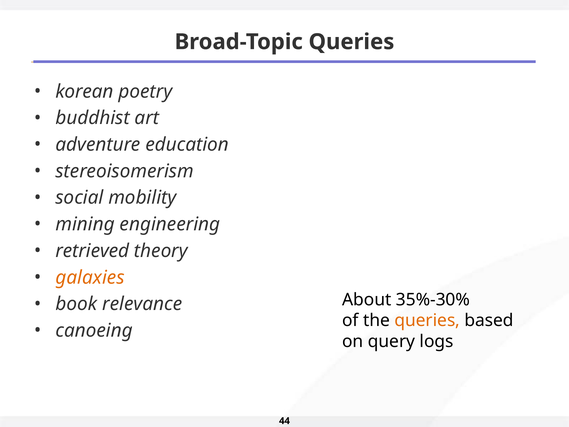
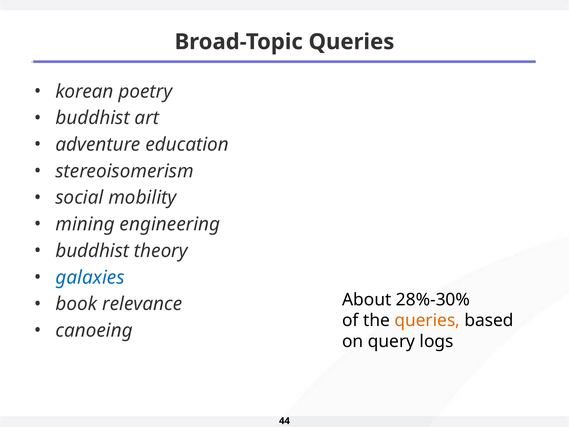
retrieved: retrieved -> buddhist (92, 251)
galaxies colour: orange -> blue (90, 277)
35%-30%: 35%-30% -> 28%-30% (433, 300)
